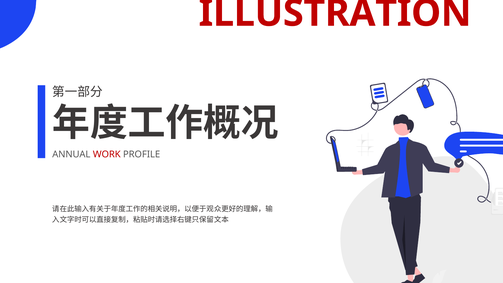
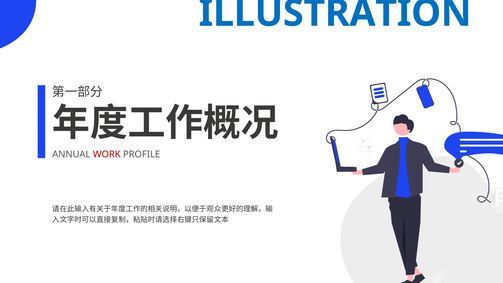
ILLUSTRATION colour: red -> blue (335, 13)
